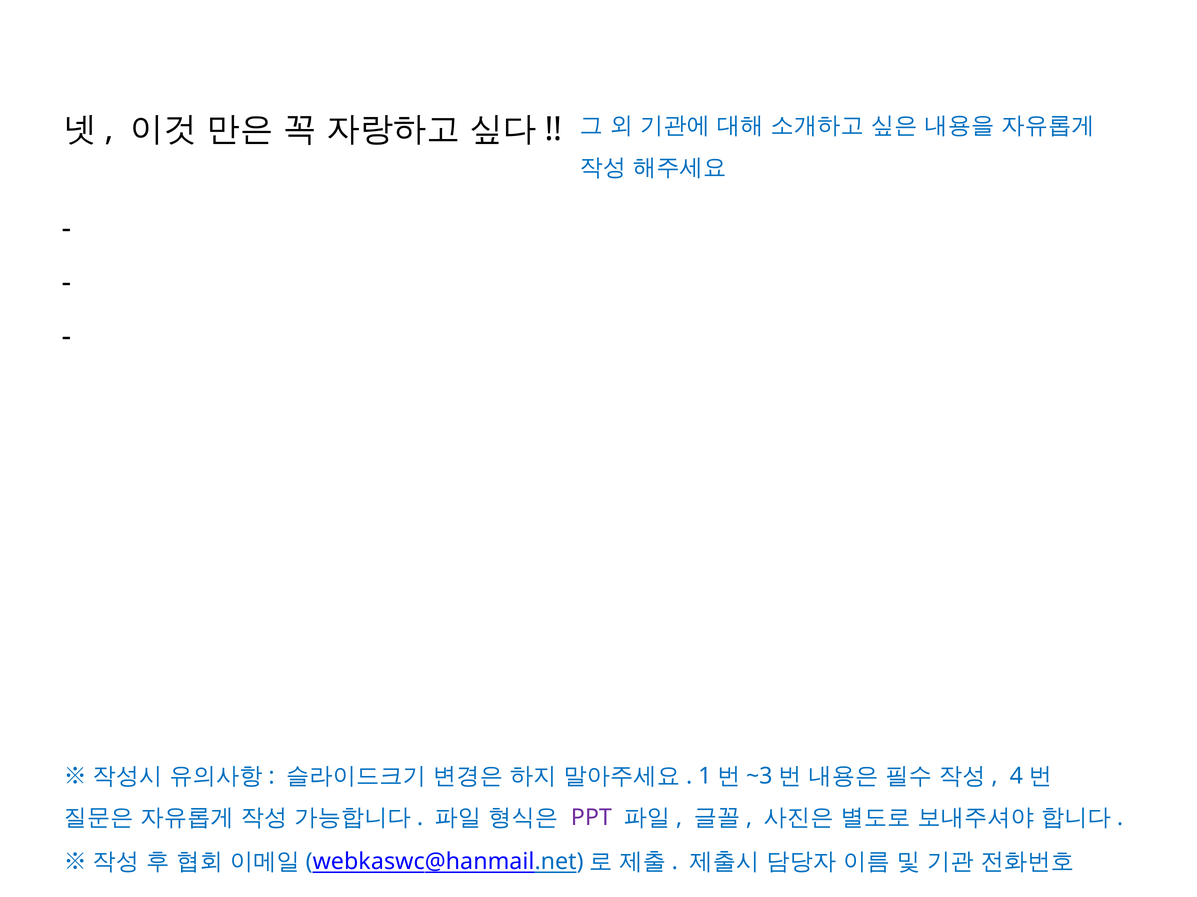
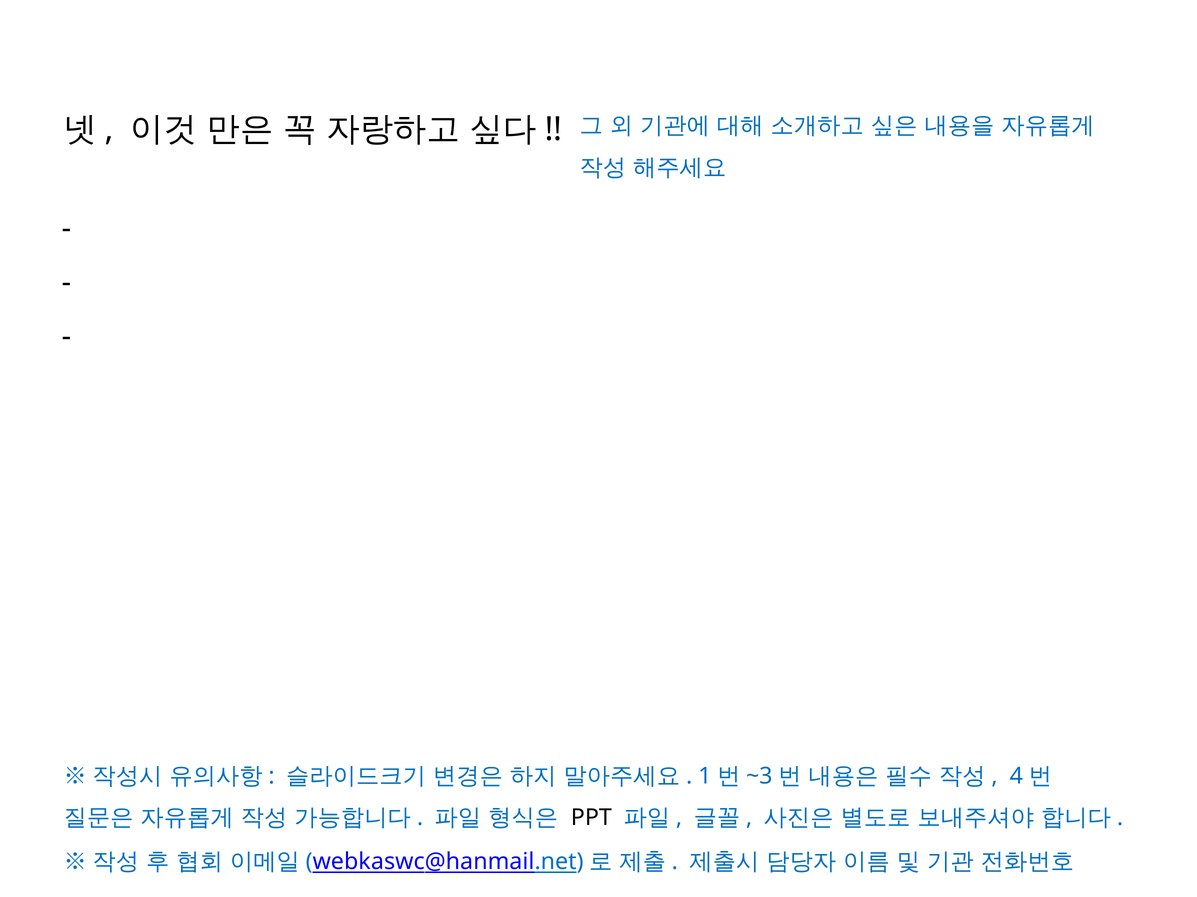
PPT colour: purple -> black (591, 818)
